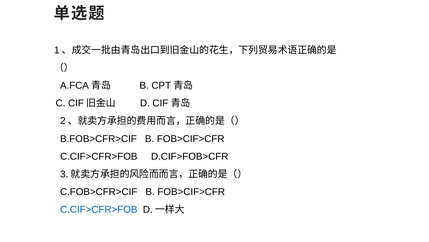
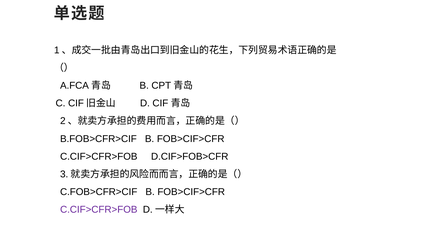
C.CIF>CFR>FOB colour: blue -> purple (99, 209)
